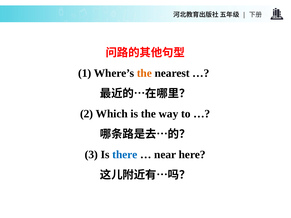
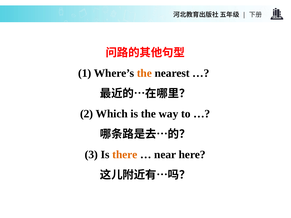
there colour: blue -> orange (125, 155)
